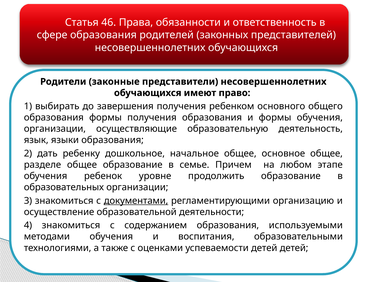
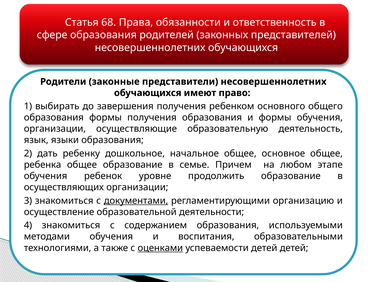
46: 46 -> 68 (109, 22)
разделе: разделе -> ребенка (43, 165)
образовательных: образовательных -> осуществляющих (64, 187)
оценками underline: none -> present (160, 248)
